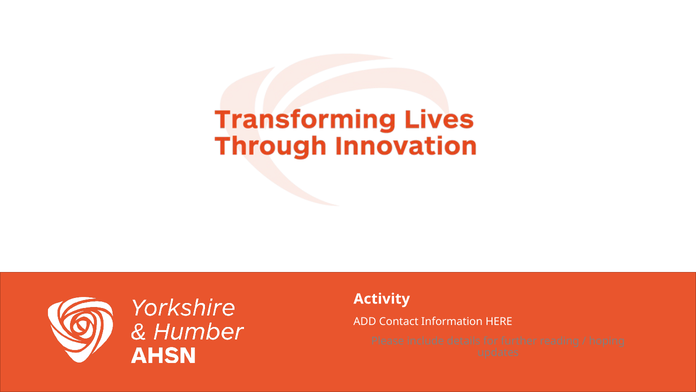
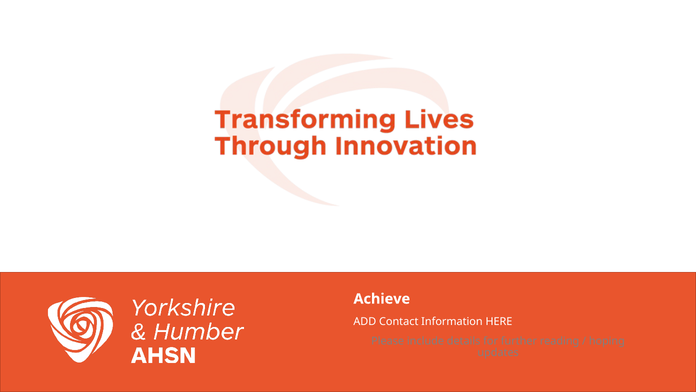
Activity: Activity -> Achieve (382, 299)
